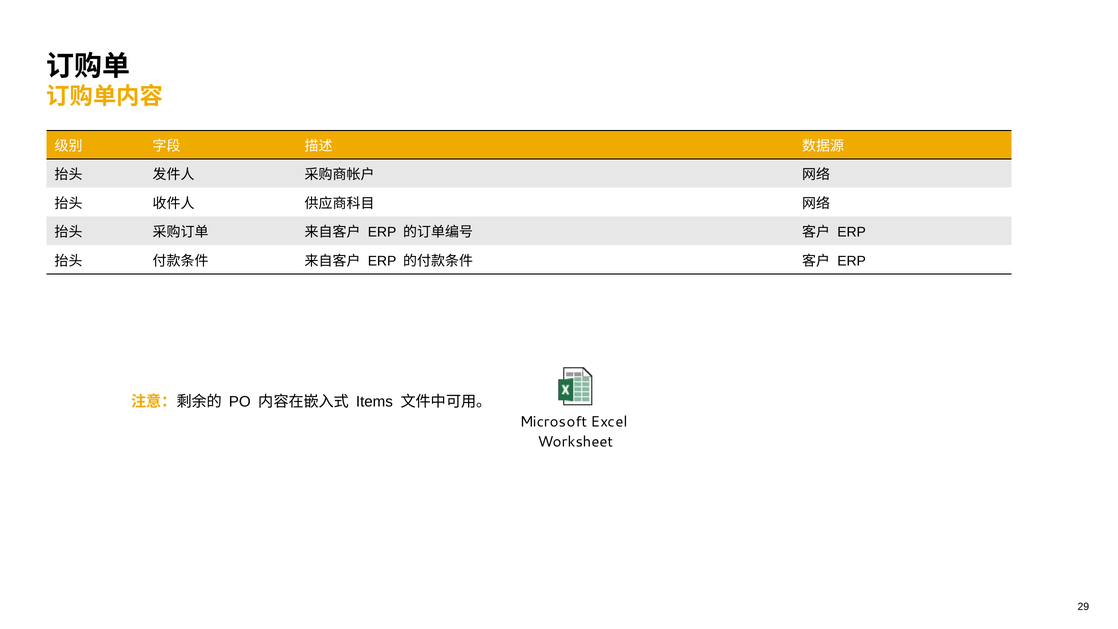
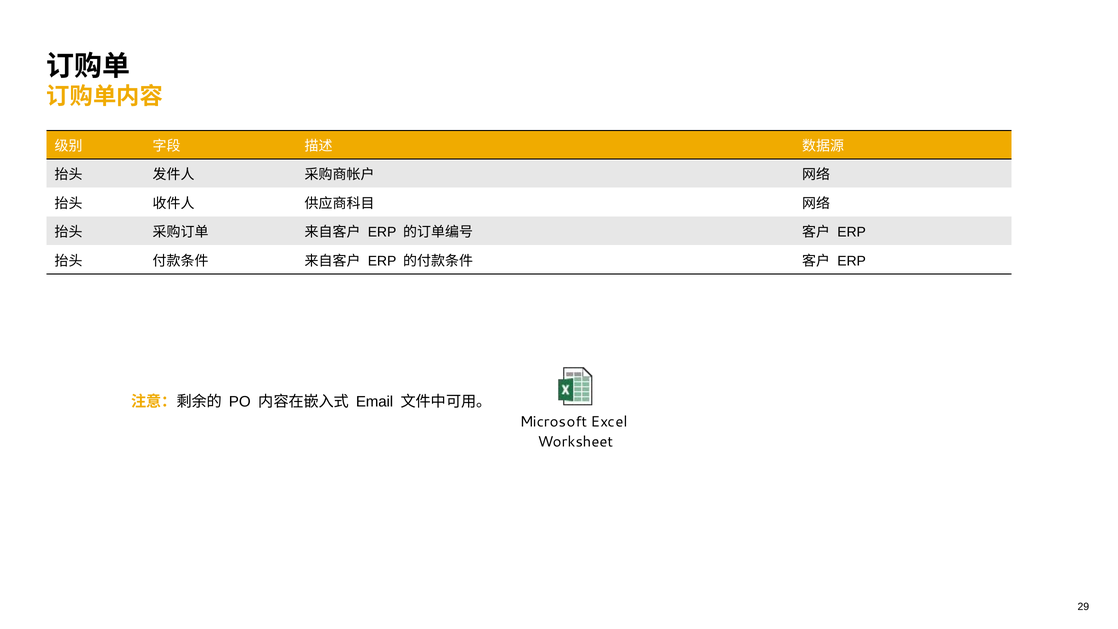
Items: Items -> Email (375, 402)
